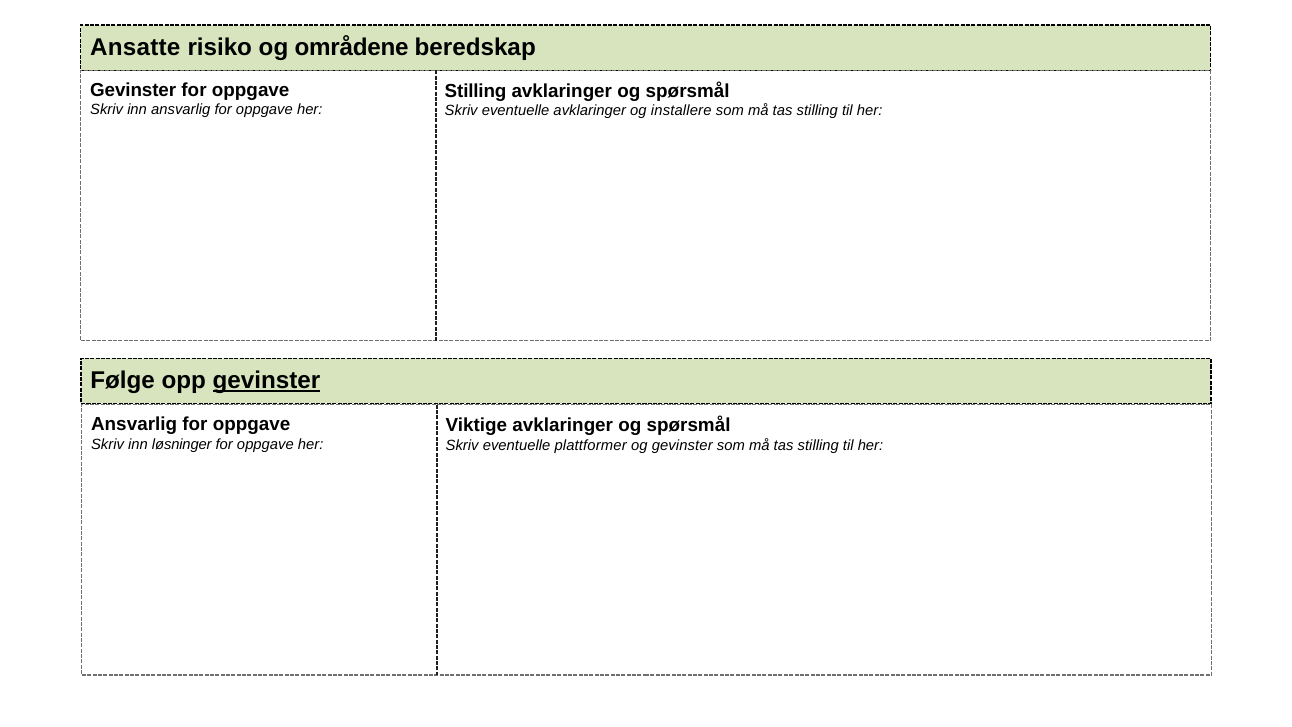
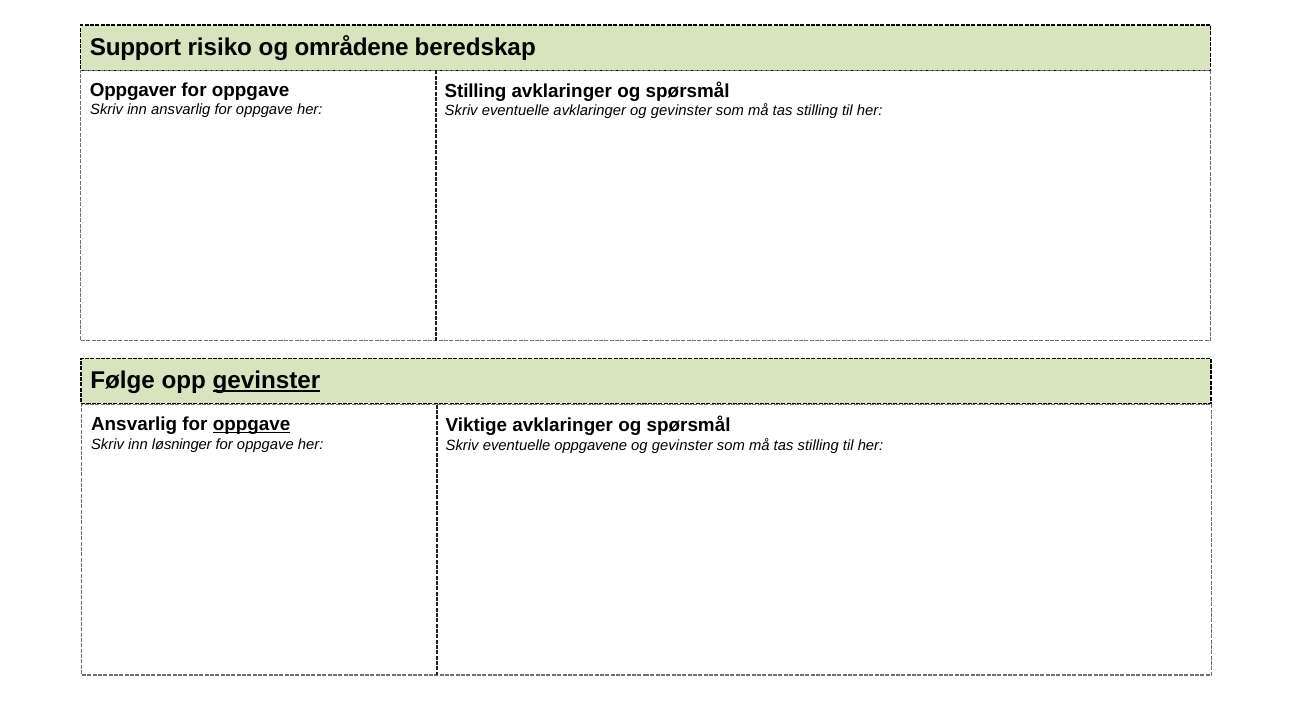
Ansatte: Ansatte -> Support (136, 47)
Gevinster: Gevinster -> Oppgaver (133, 90)
avklaringer og installere: installere -> gevinster (681, 111)
oppgave underline: none -> present (252, 424)
plattformer: plattformer -> oppgavene (591, 445)
